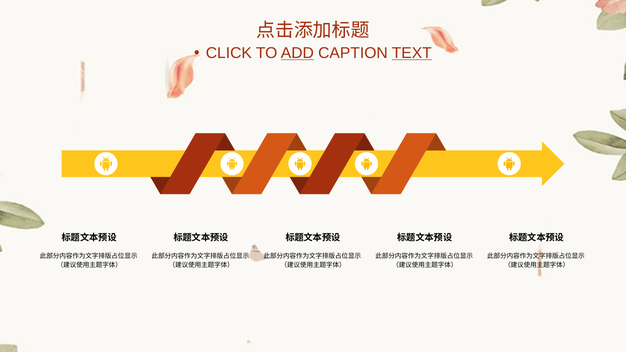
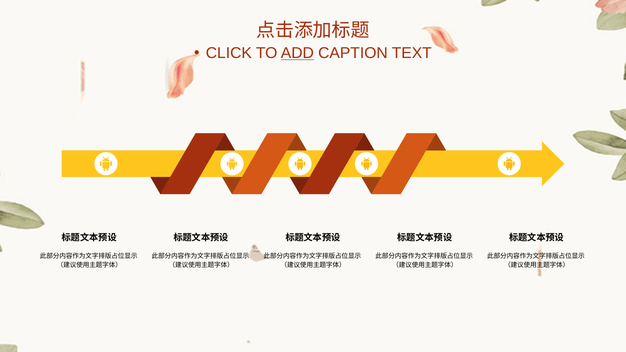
TEXT underline: present -> none (412, 53)
